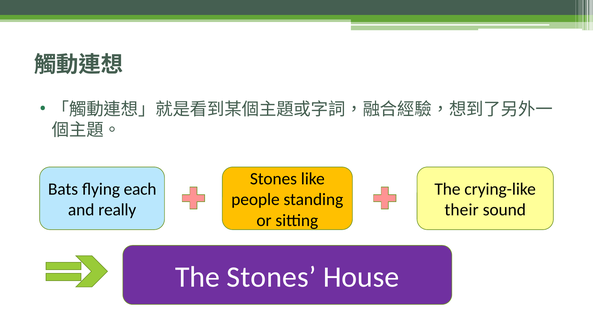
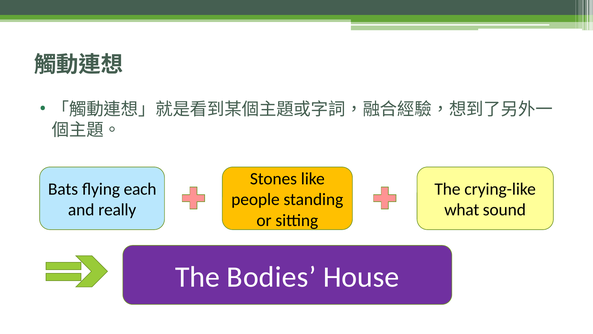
their: their -> what (462, 210)
The Stones: Stones -> Bodies (271, 277)
